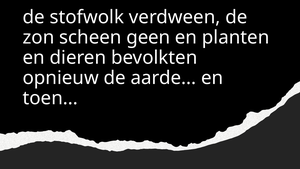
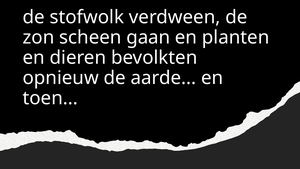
geen: geen -> gaan (148, 37)
